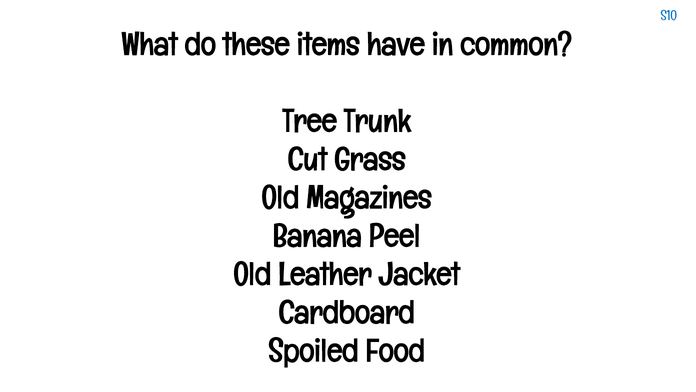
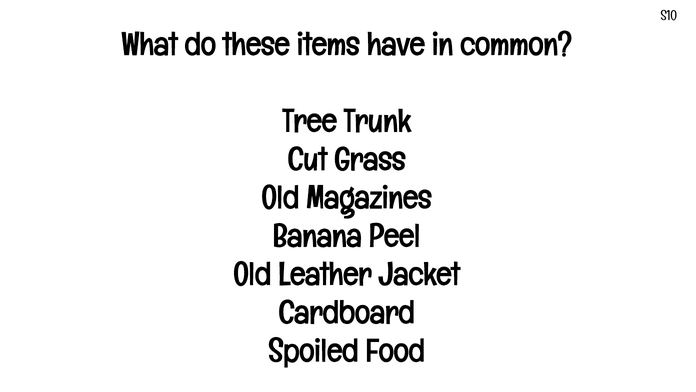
S10 colour: blue -> black (669, 16)
